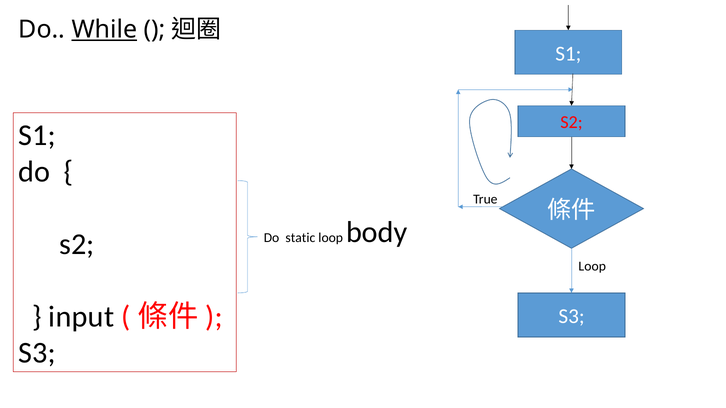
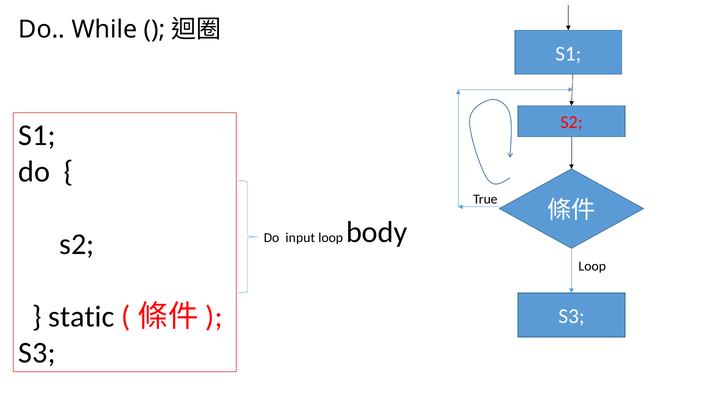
While underline: present -> none (104, 29)
static: static -> input (300, 238)
input: input -> static (81, 317)
